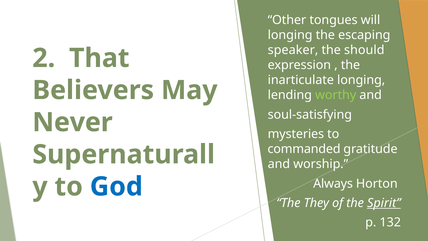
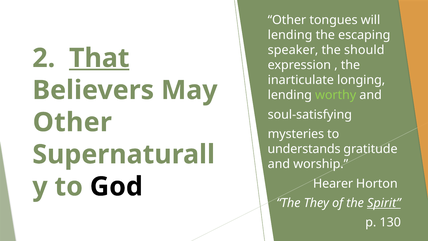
longing: longing -> lending (290, 35)
That underline: none -> present (99, 58)
Never: Never -> Other (72, 122)
commanded: commanded -> understands (304, 149)
Always: Always -> Hearer (333, 183)
God colour: blue -> black (116, 186)
132: 132 -> 130 (390, 222)
